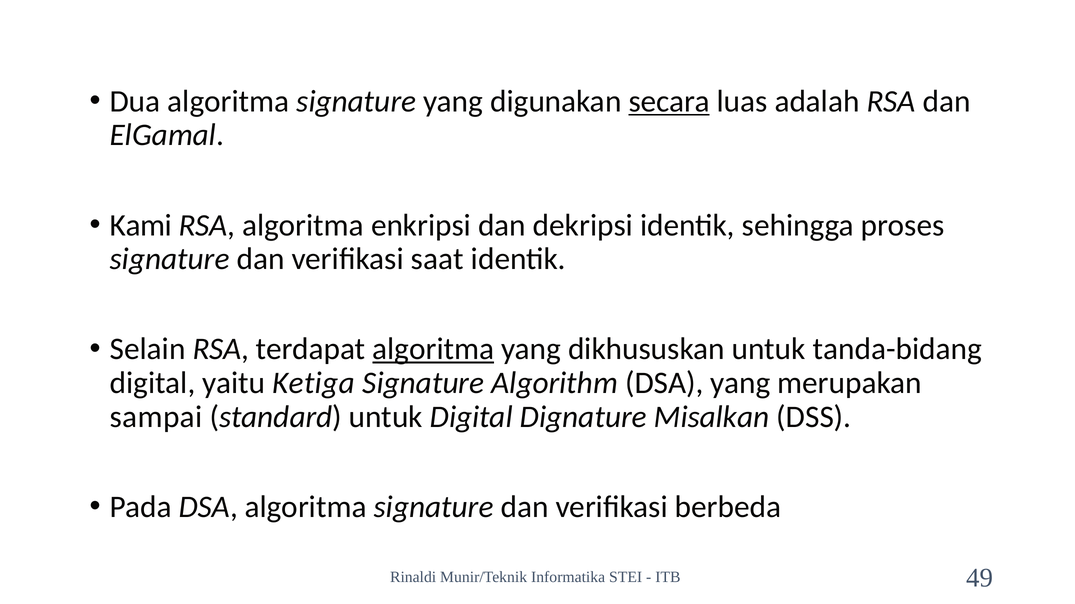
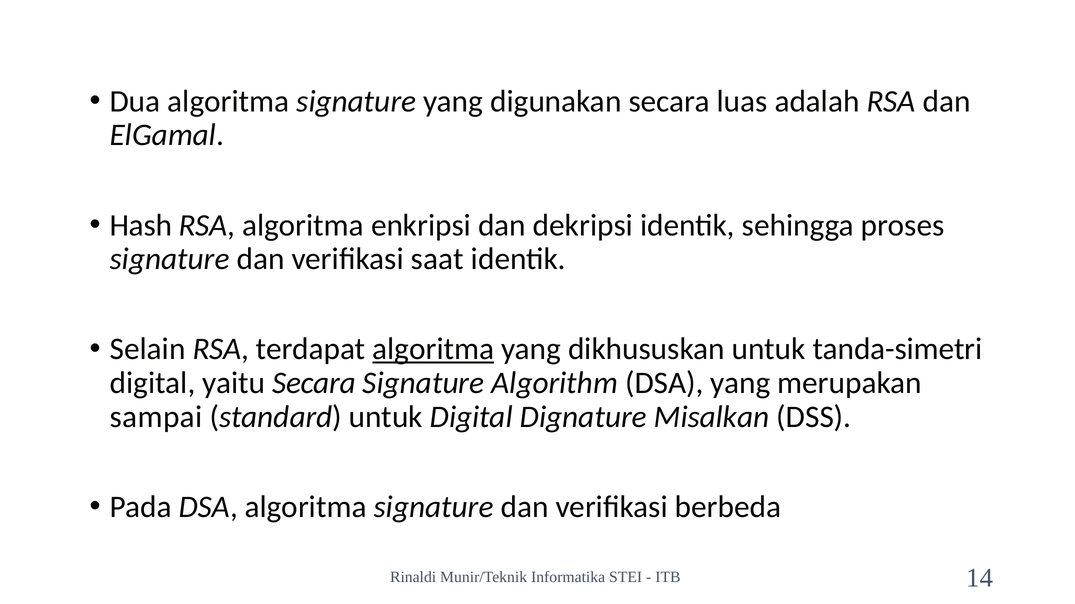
secara underline: present -> none (669, 101)
Kami: Kami -> Hash (141, 225)
tanda-bidang: tanda-bidang -> tanda-simetri (898, 349)
yaitu Ketiga: Ketiga -> Secara (314, 383)
49: 49 -> 14 (980, 578)
